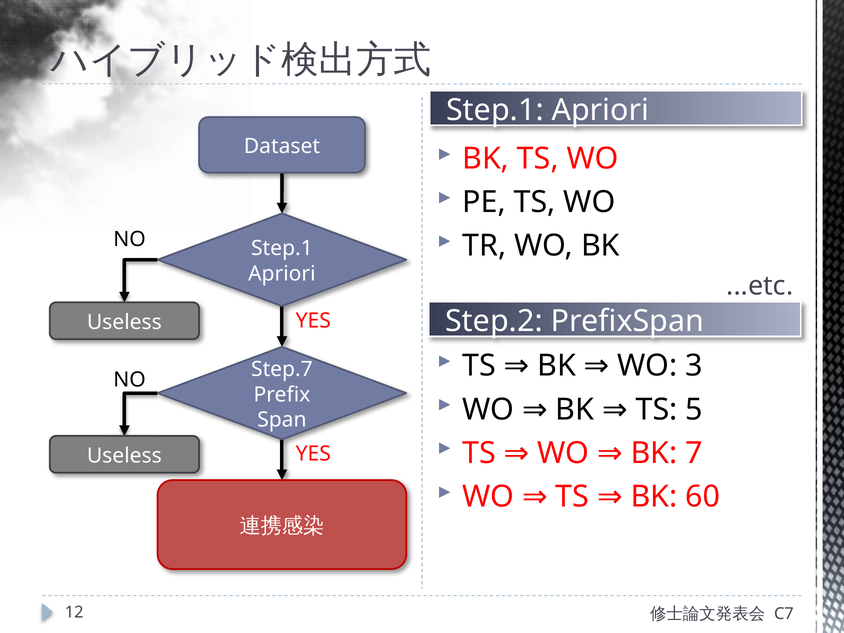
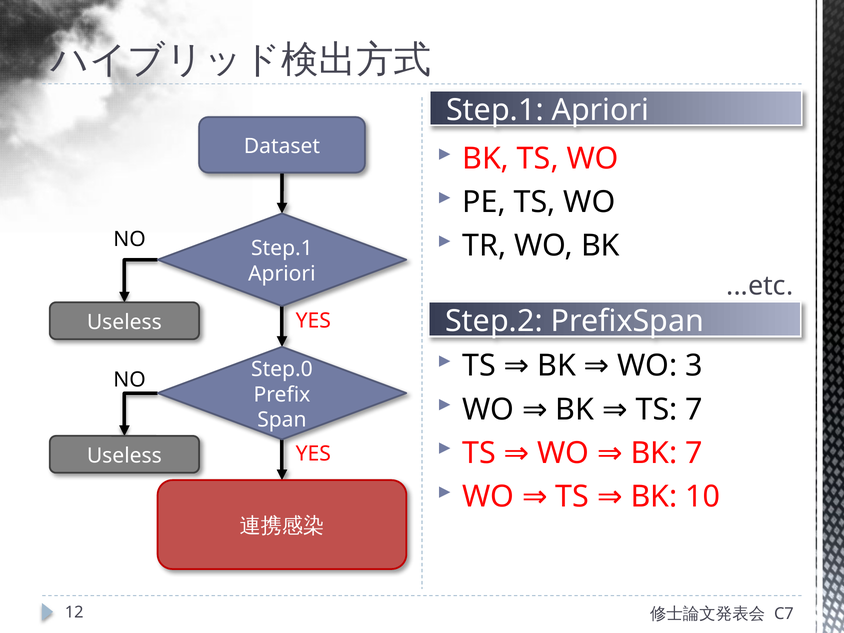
Step.7: Step.7 -> Step.0 (282, 369)
TS 5: 5 -> 7 (694, 409)
60: 60 -> 10 (703, 497)
